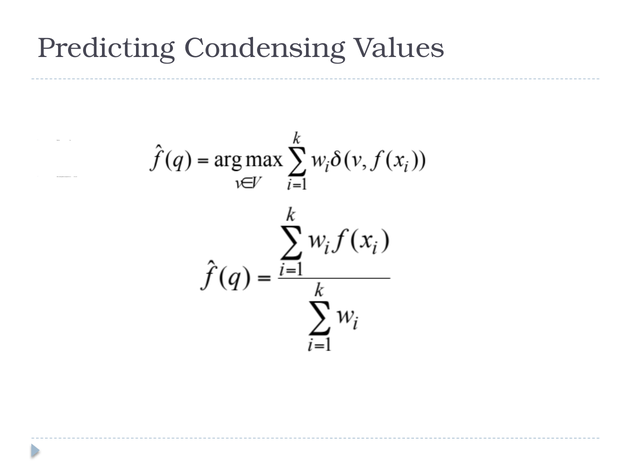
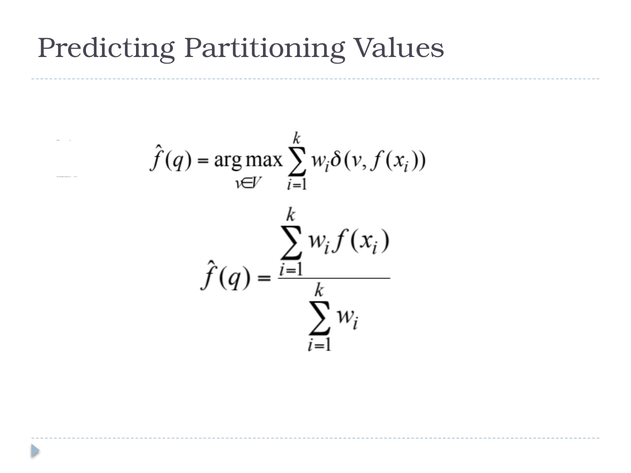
Condensing: Condensing -> Partitioning (265, 48)
